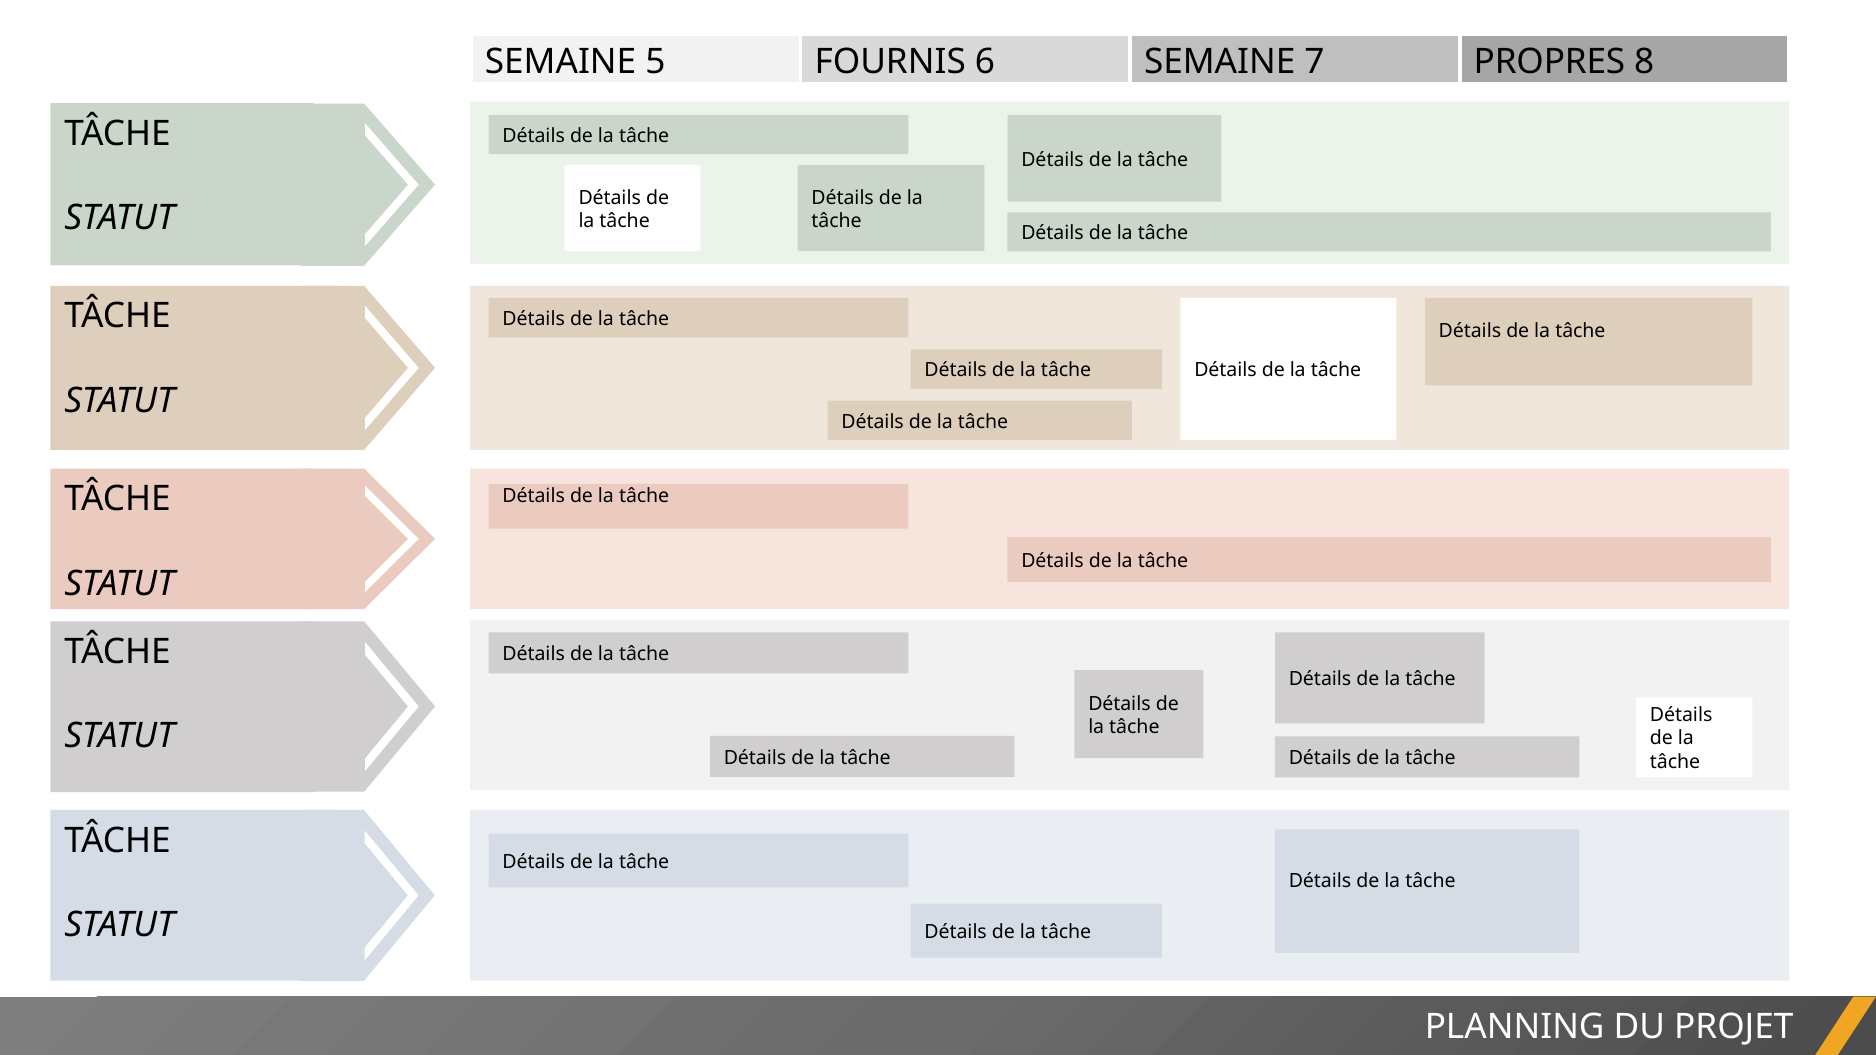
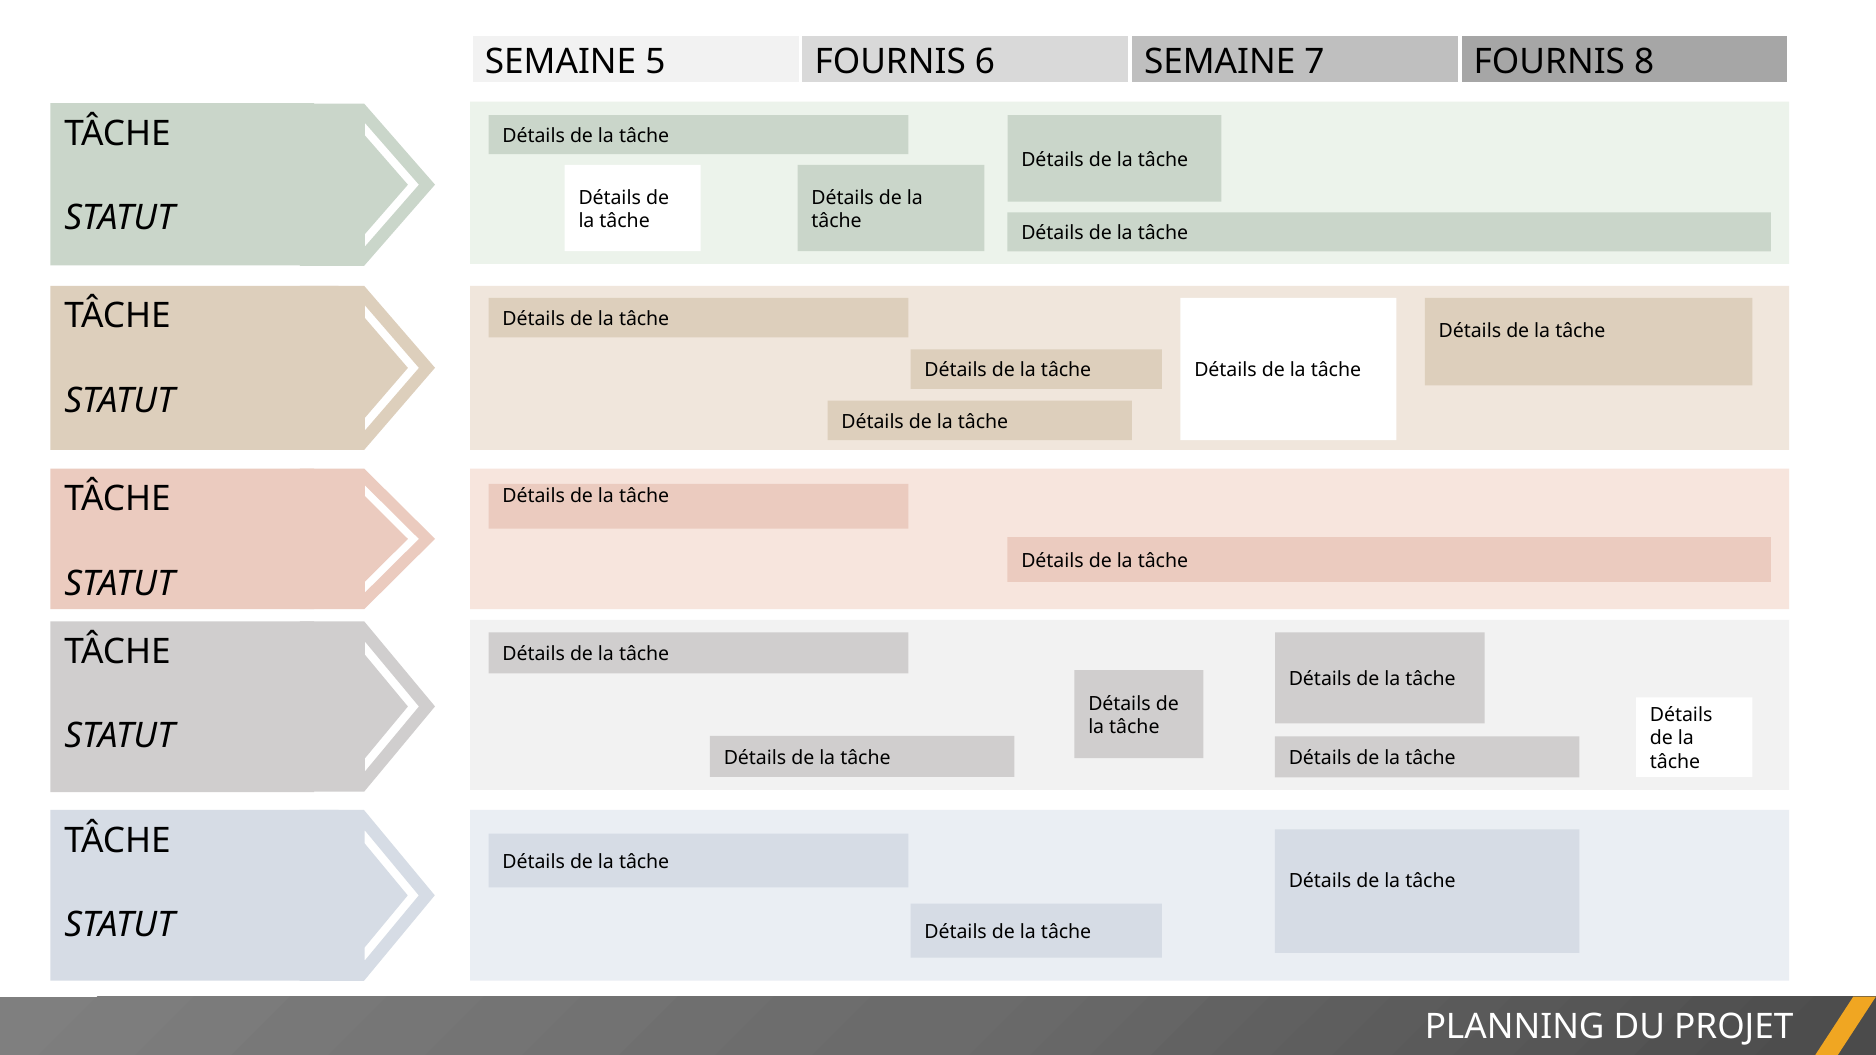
7 PROPRES: PROPRES -> FOURNIS (1549, 62)
